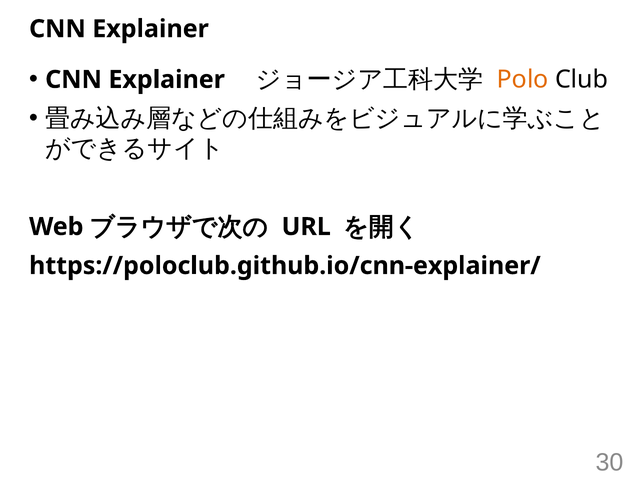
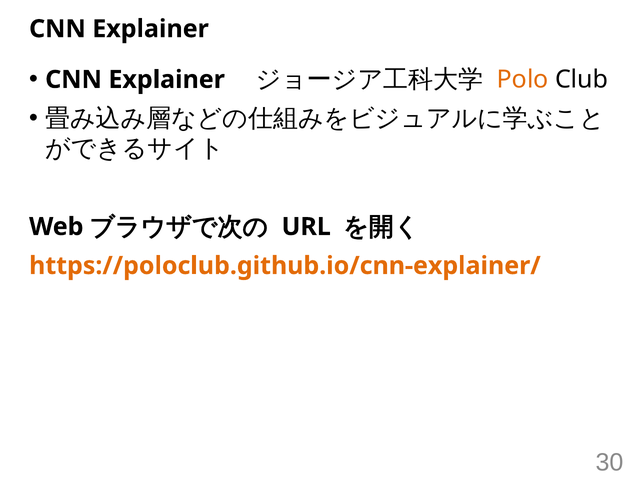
https://poloclub.github.io/cnn-explainer/ colour: black -> orange (285, 266)
